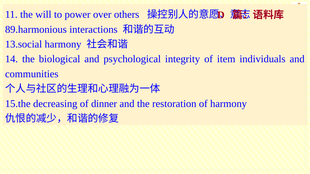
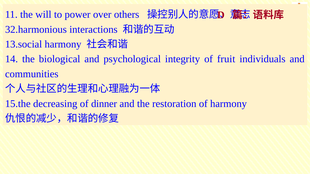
89.harmonious: 89.harmonious -> 32.harmonious (36, 29)
item: item -> fruit (226, 59)
